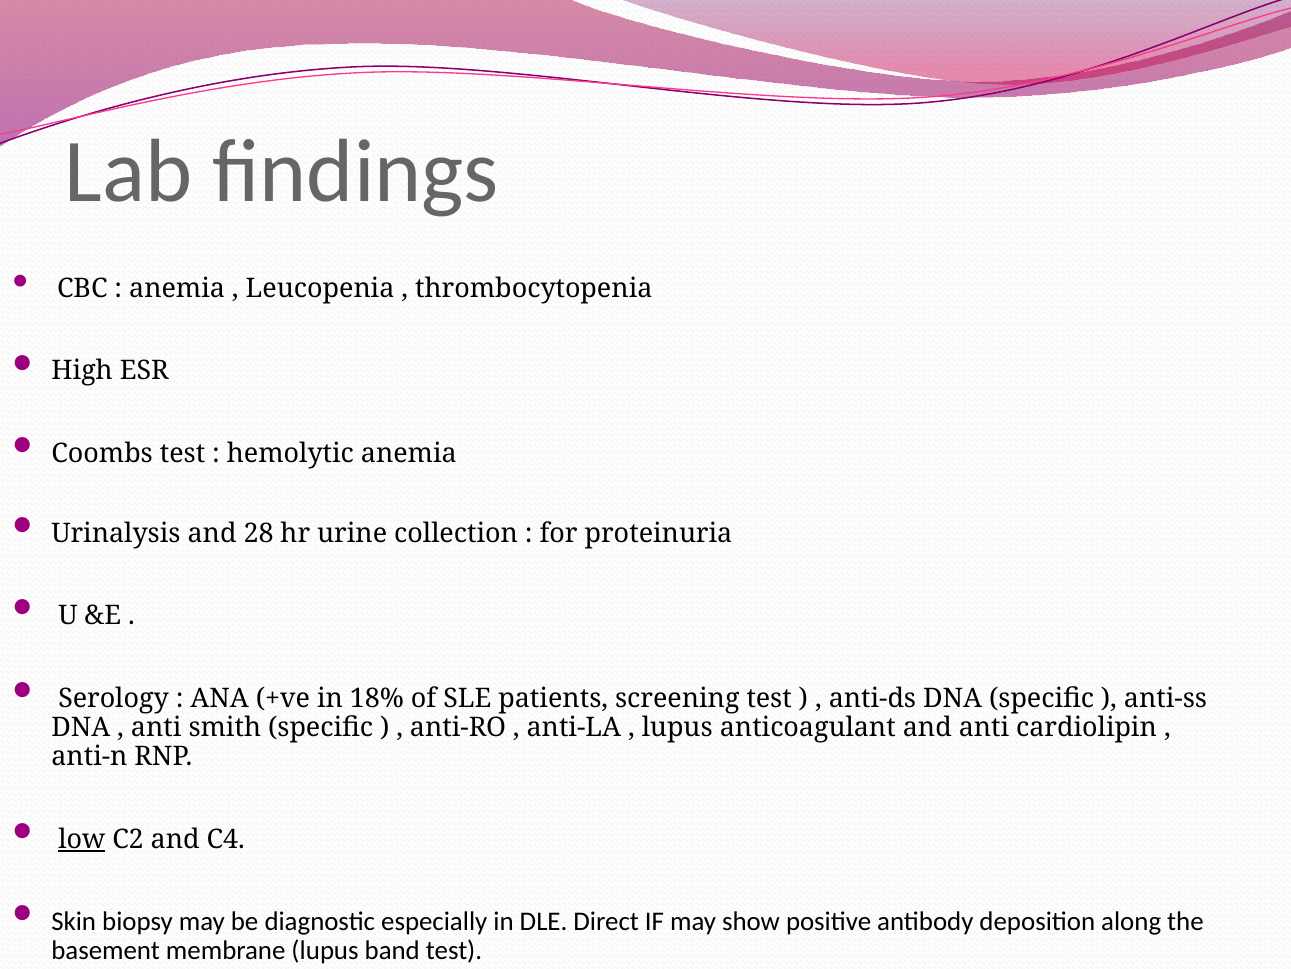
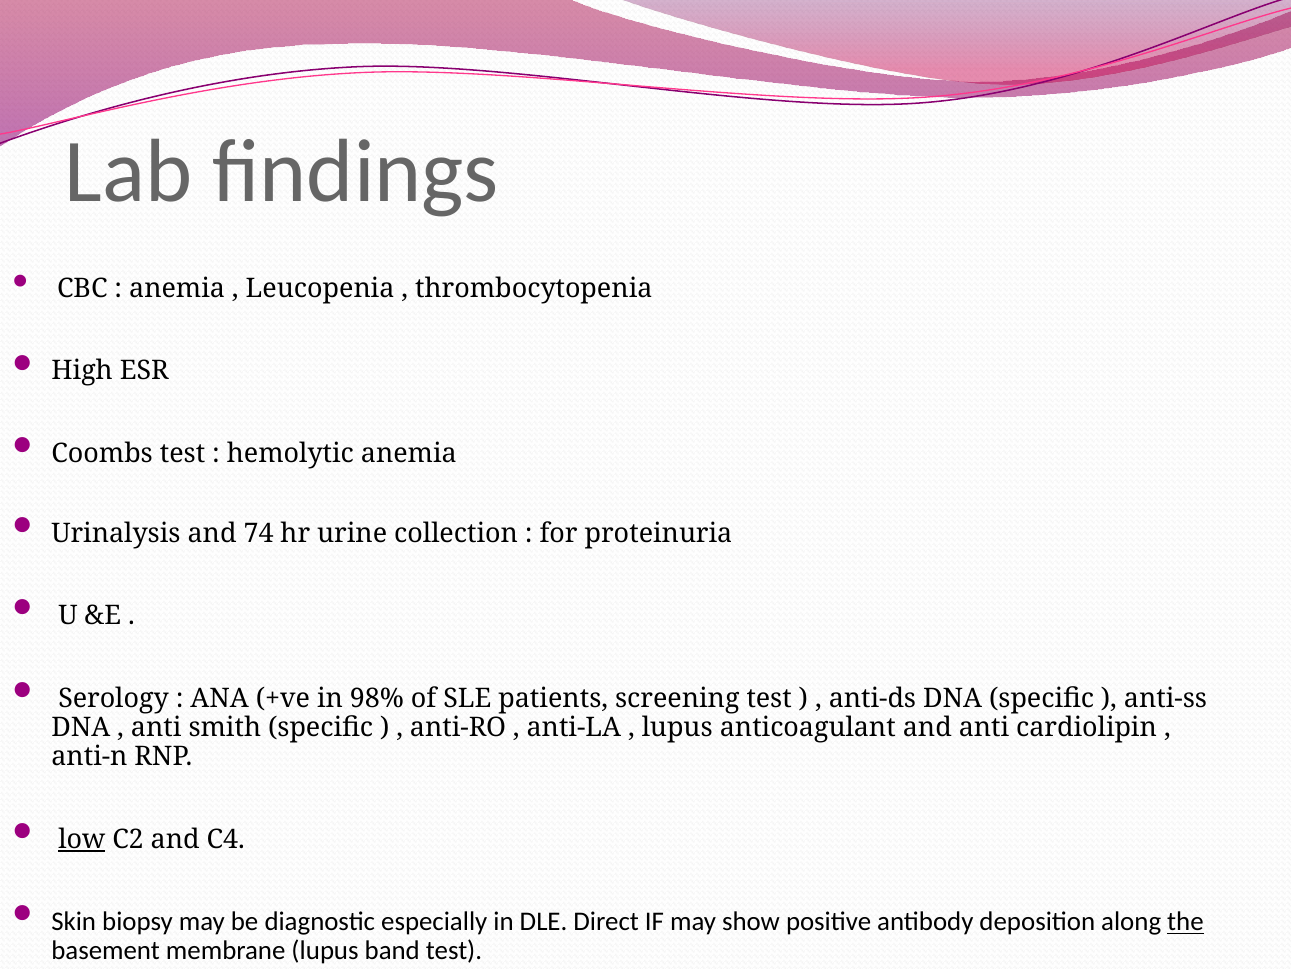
28: 28 -> 74 (259, 533)
18%: 18% -> 98% (377, 698)
the underline: none -> present (1185, 921)
